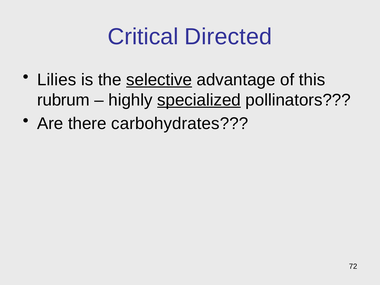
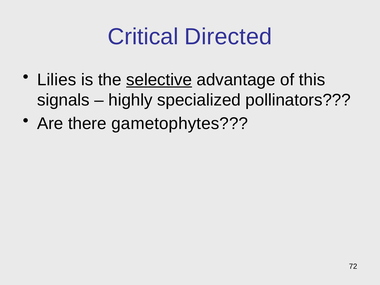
rubrum: rubrum -> signals (63, 100)
specialized underline: present -> none (199, 100)
carbohydrates: carbohydrates -> gametophytes (180, 124)
